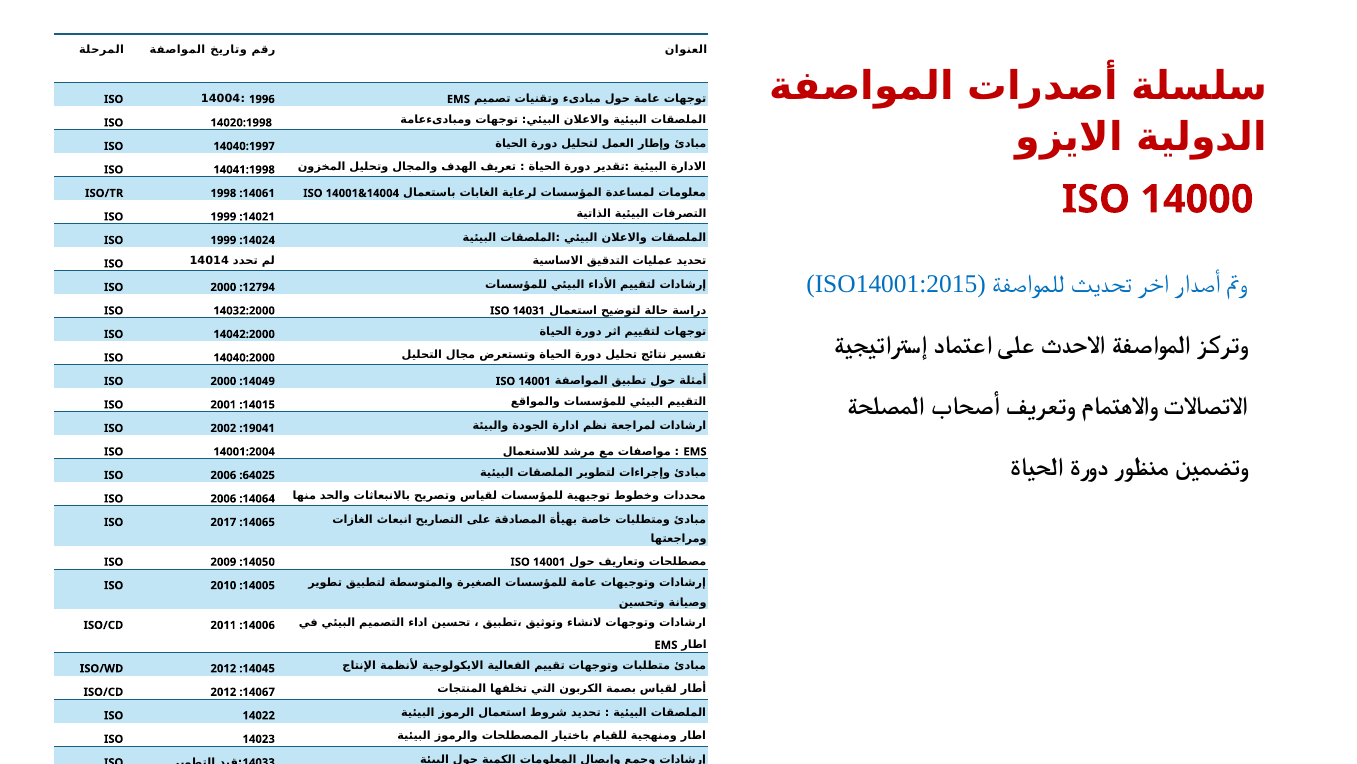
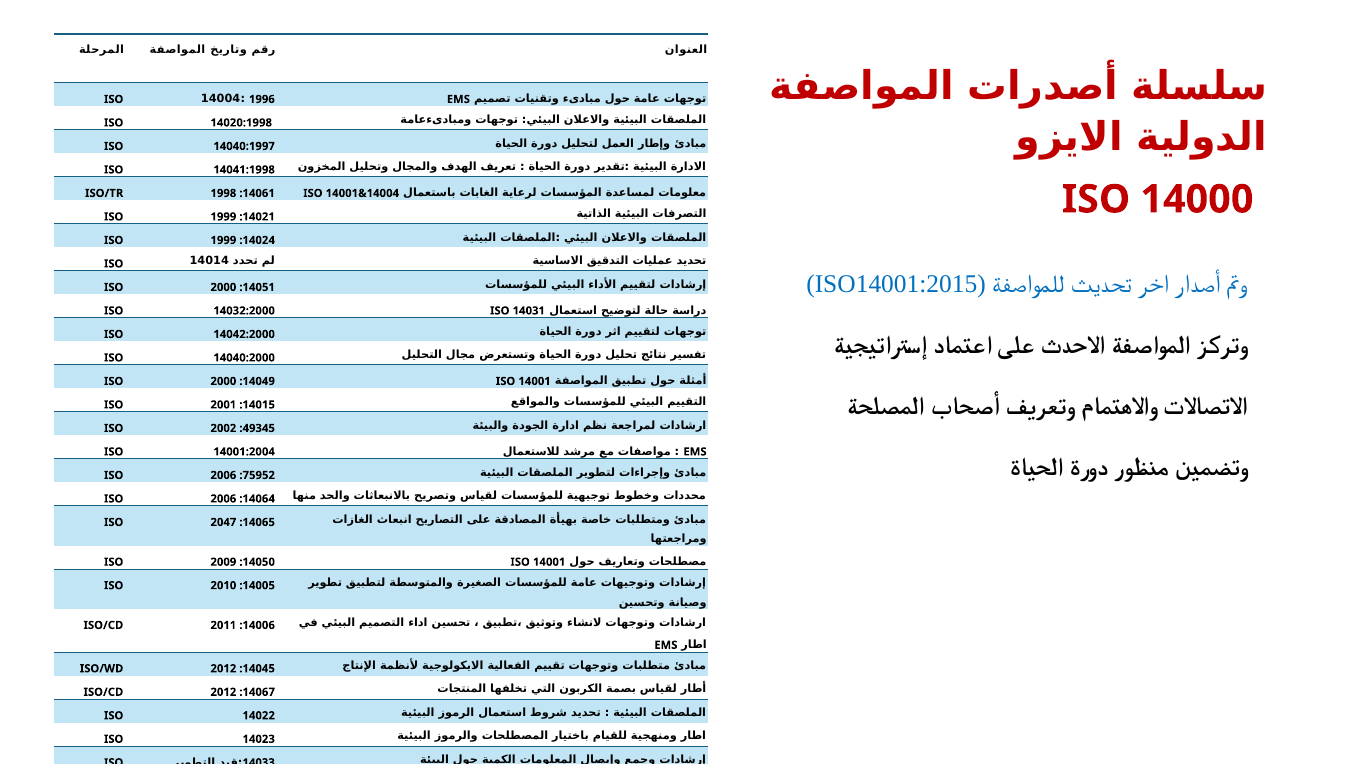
12794: 12794 -> 14051 (259, 287)
19041: 19041 -> 49345 (259, 428)
64025: 64025 -> 75952 (259, 475)
2017: 2017 -> 2047 (223, 522)
